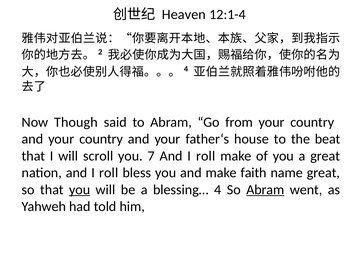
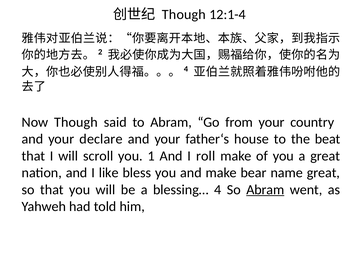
Heaven: Heaven -> Though (184, 15)
and your country: country -> declare (101, 139)
7: 7 -> 1 (151, 156)
nation and I roll: roll -> like (109, 173)
faith: faith -> bear (254, 173)
you underline: present -> none (80, 190)
